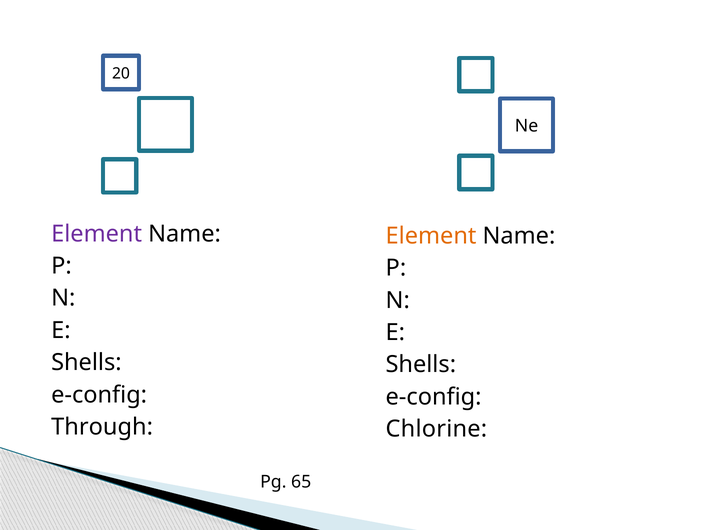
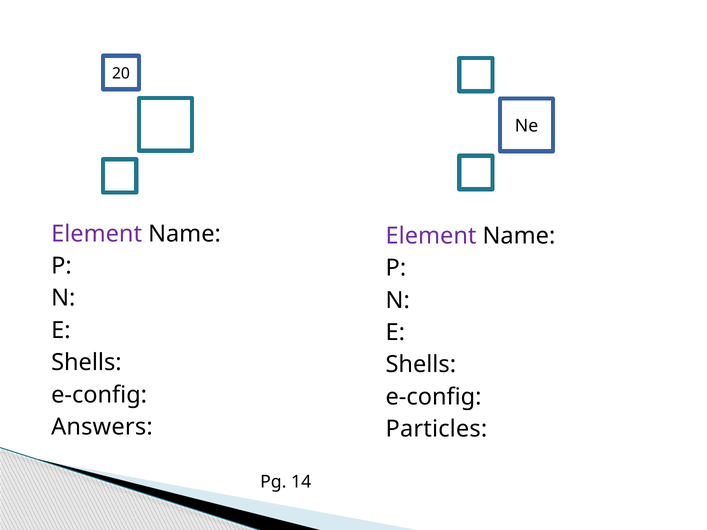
Element colour: orange -> purple (431, 236)
Through: Through -> Answers (102, 427)
Chlorine: Chlorine -> Particles (436, 429)
65: 65 -> 14 (301, 482)
